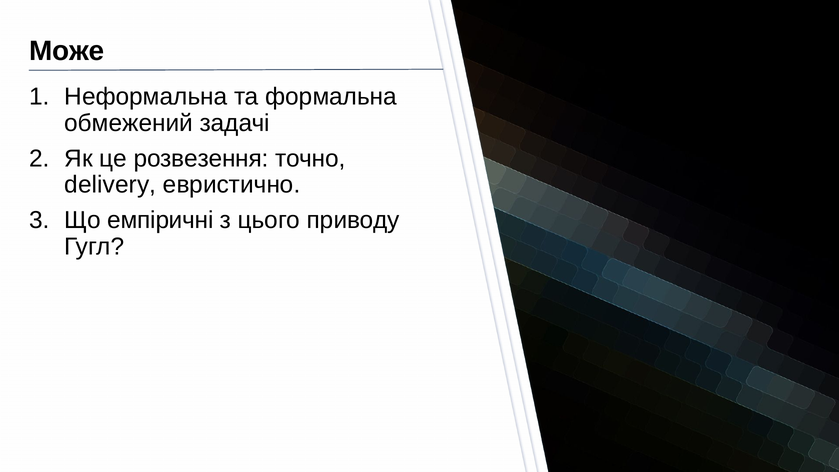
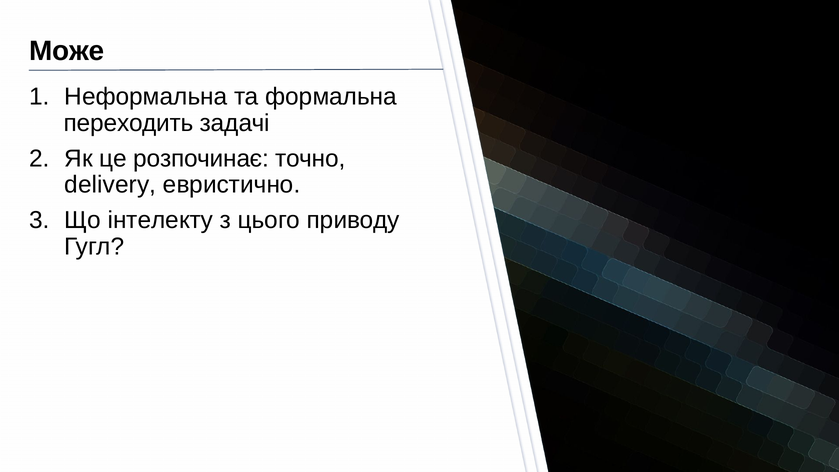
обмежений: обмежений -> переходить (129, 123)
розвезення: розвезення -> розпочинає (201, 158)
емпіричні: емпіричні -> інтелекту (160, 220)
